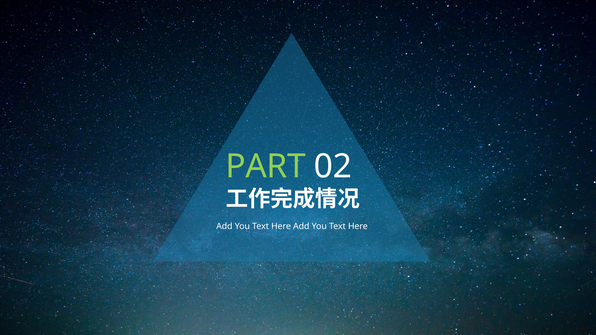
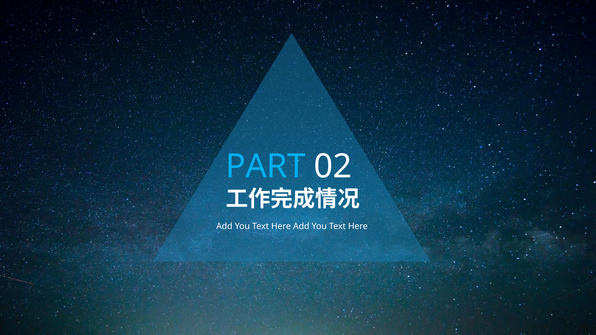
PART colour: light green -> light blue (266, 166)
